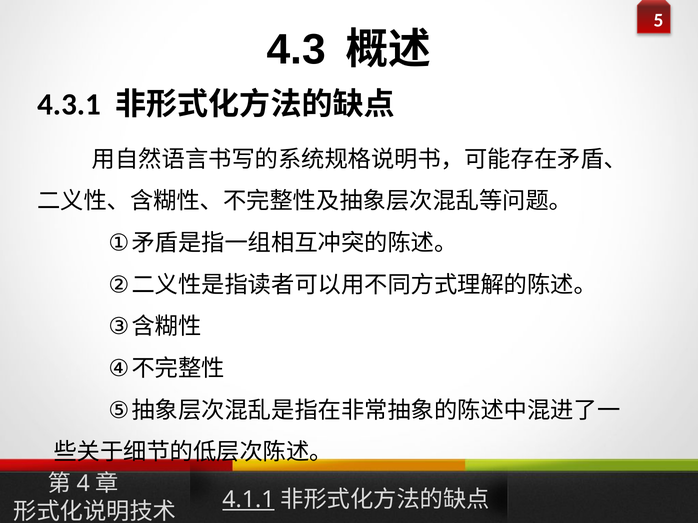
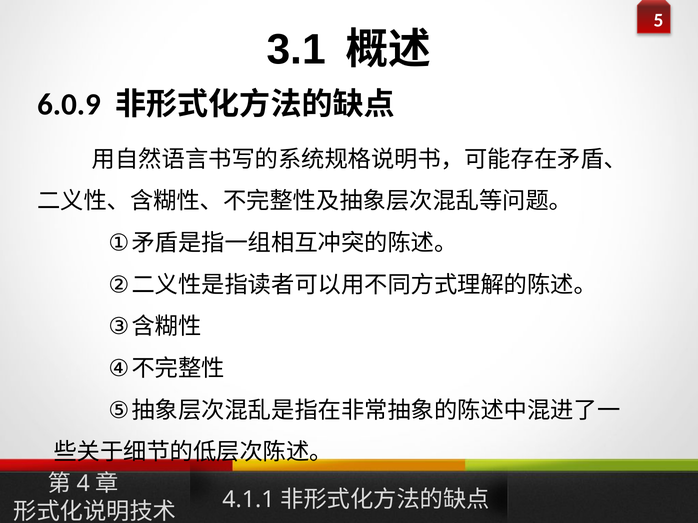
4.3: 4.3 -> 3.1 (296, 50)
4.3.1: 4.3.1 -> 6.0.9 (69, 105)
4.1.1 underline: present -> none (248, 500)
